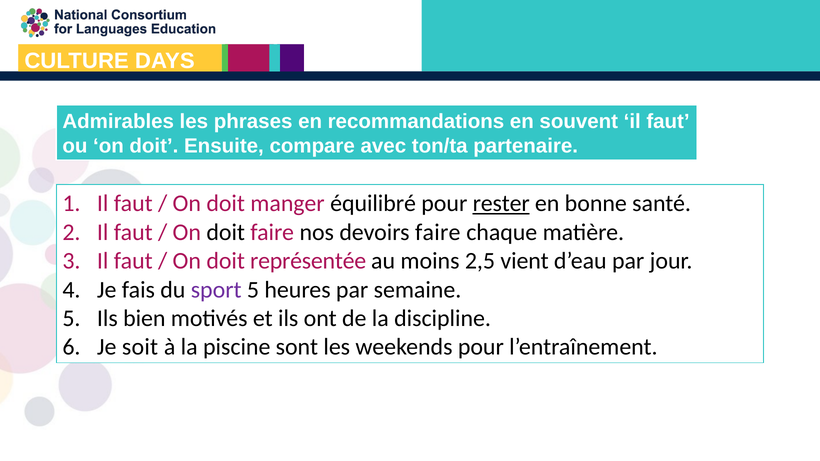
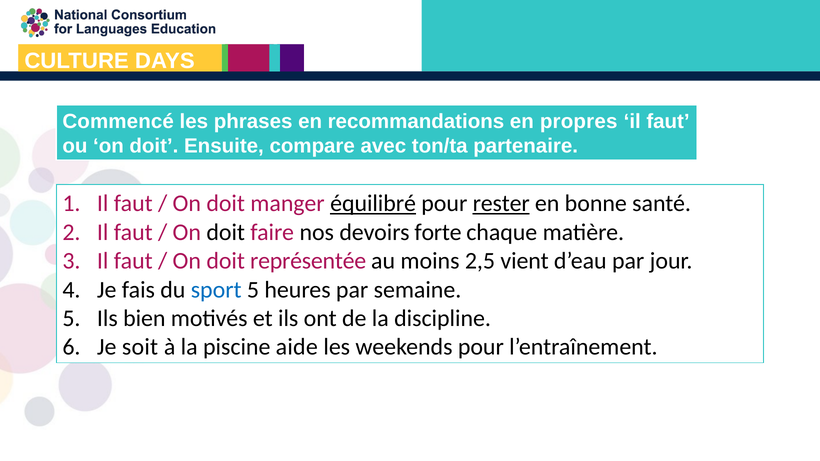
Admirables: Admirables -> Commencé (118, 122)
souvent: souvent -> propres (579, 122)
équilibré underline: none -> present (373, 204)
devoirs faire: faire -> forte (438, 232)
sport colour: purple -> blue (216, 290)
sont: sont -> aide (297, 347)
